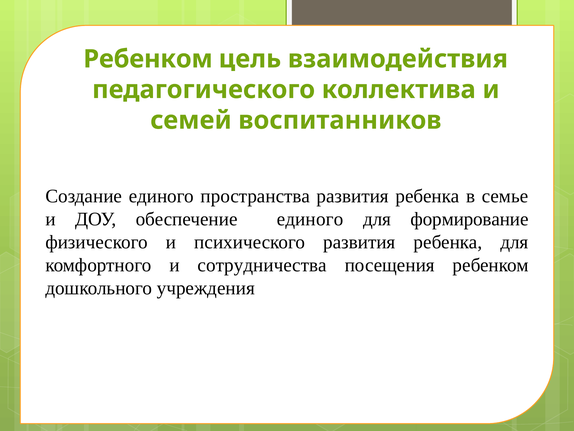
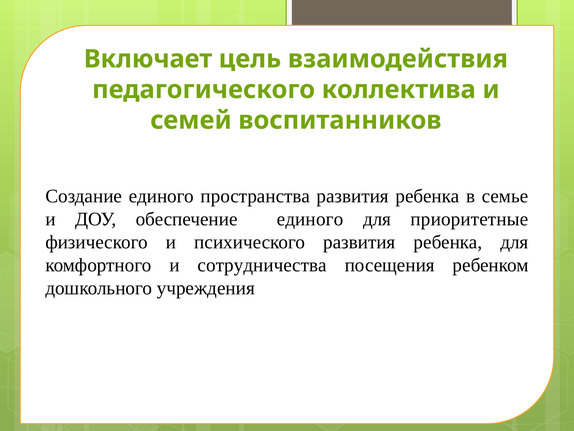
Ребенком: Ребенком -> Включает (148, 59)
формирование: формирование -> приоритетные (469, 219)
